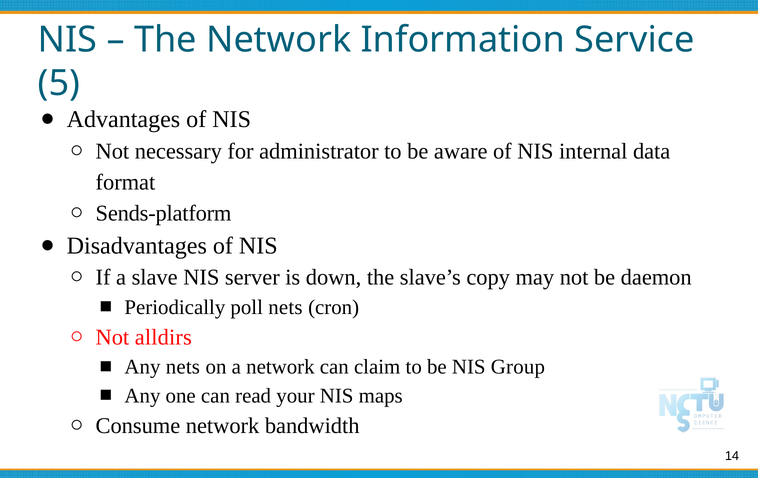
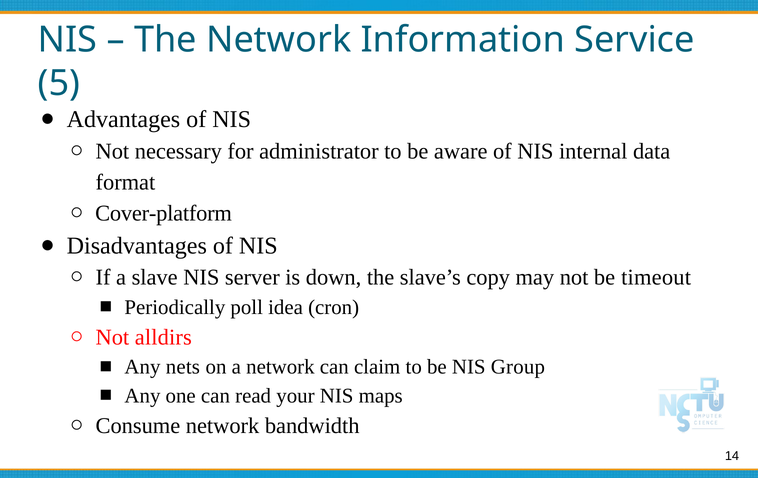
Sends-platform: Sends-platform -> Cover-platform (164, 213)
daemon: daemon -> timeout (656, 277)
poll nets: nets -> idea (286, 307)
